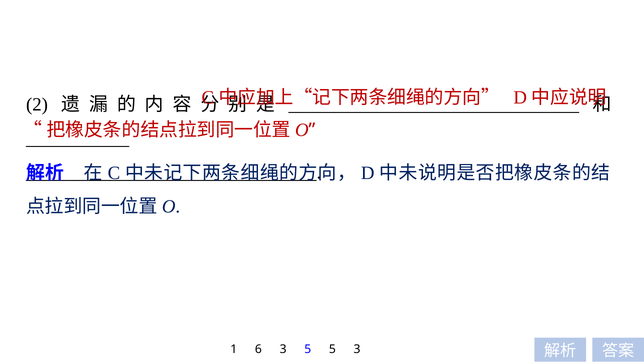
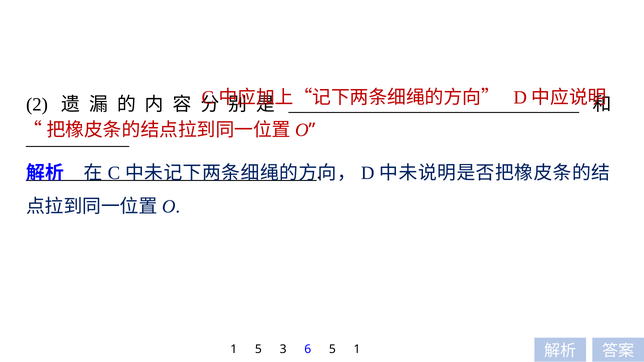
1 6: 6 -> 5 (258, 349)
3 5: 5 -> 6 (308, 349)
5 3: 3 -> 1 (357, 349)
